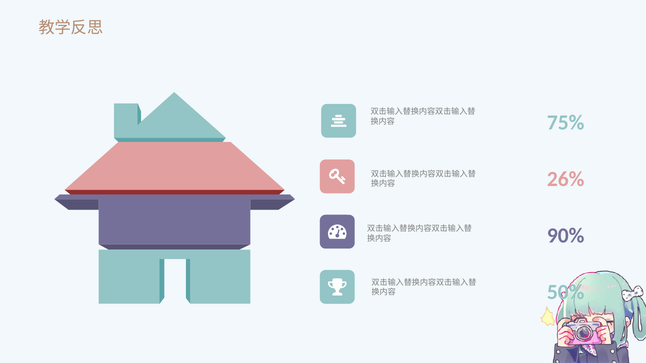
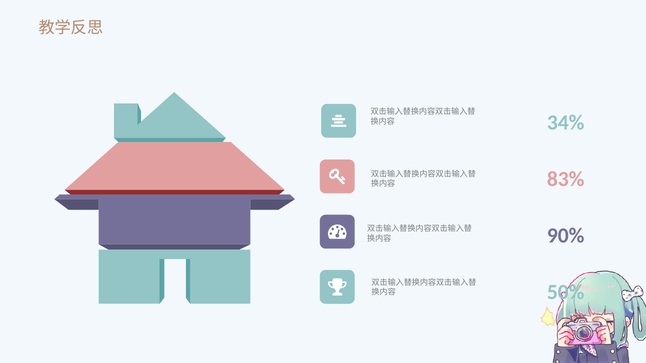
75%: 75% -> 34% (566, 123)
26%: 26% -> 83% (566, 180)
